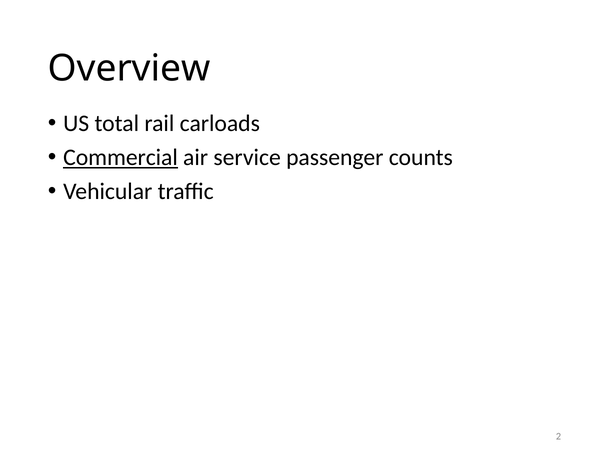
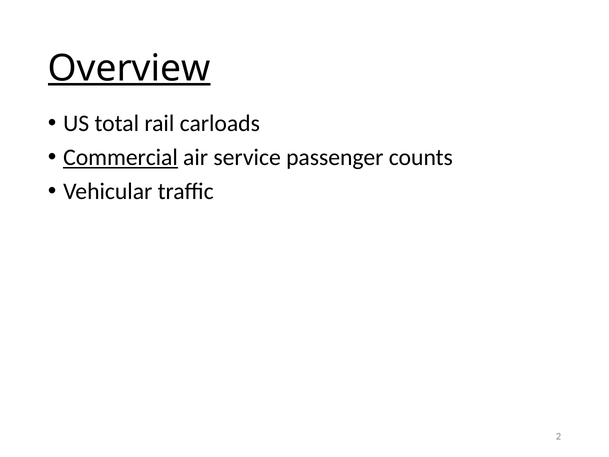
Overview underline: none -> present (129, 68)
